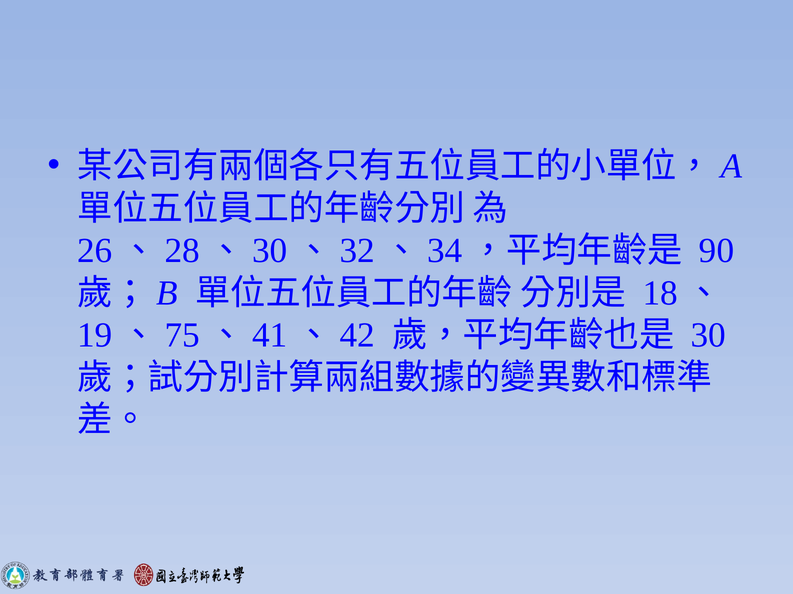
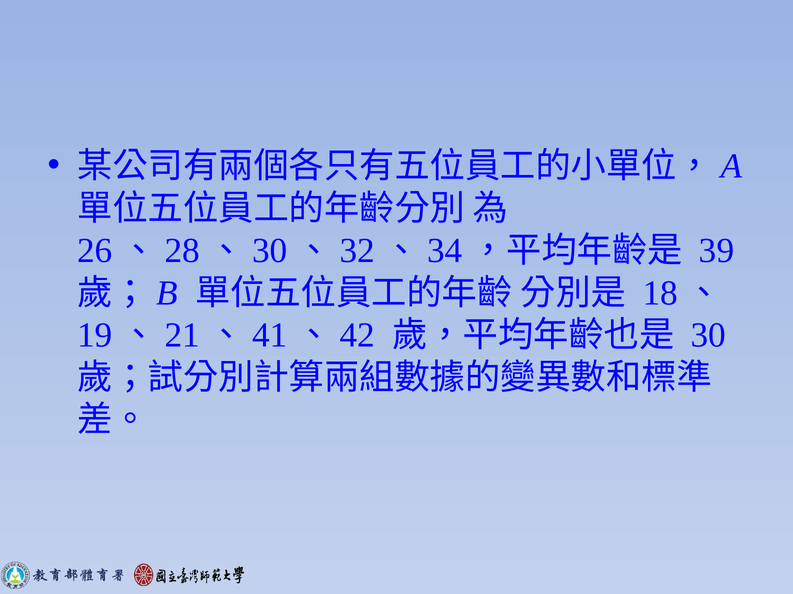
90: 90 -> 39 (717, 251)
75: 75 -> 21 (182, 336)
